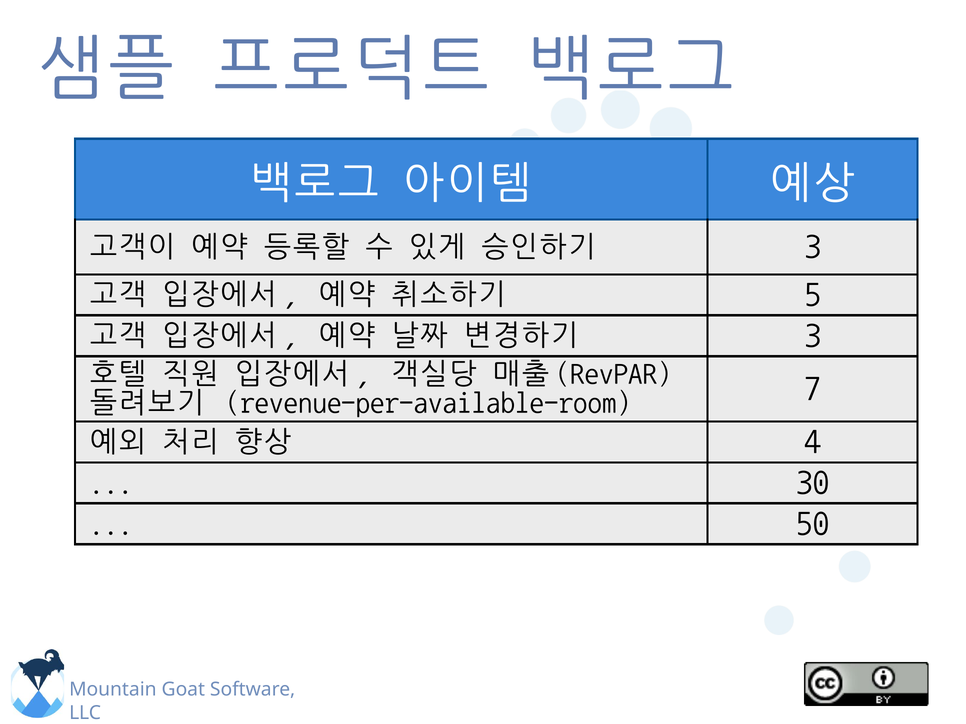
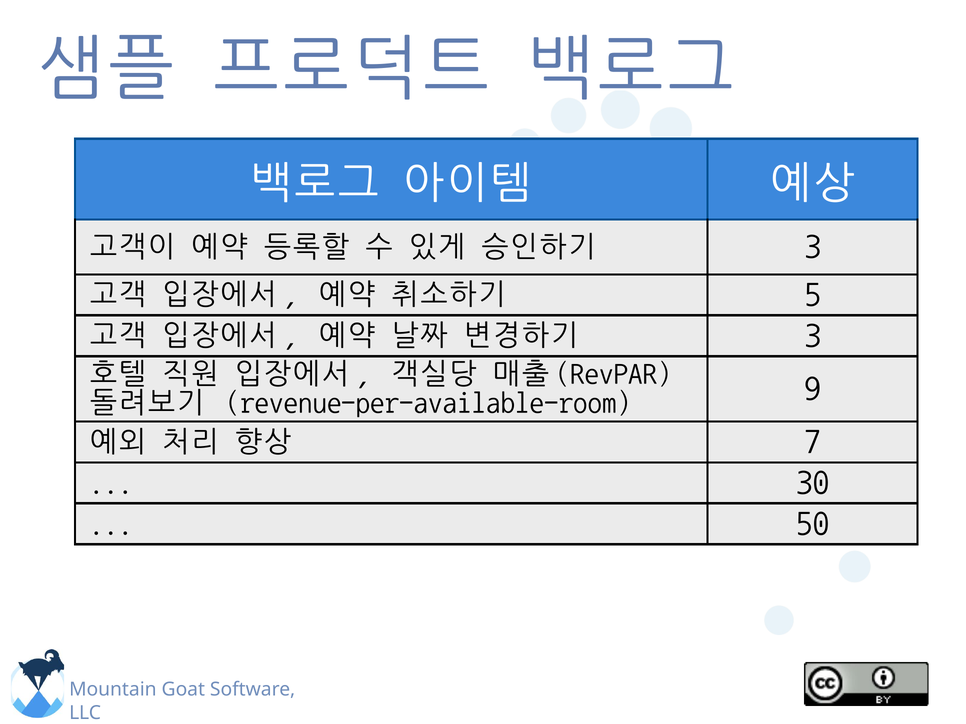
7: 7 -> 9 (813, 388)
4: 4 -> 7 (813, 441)
